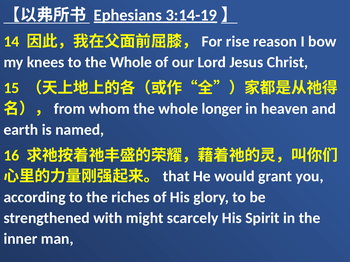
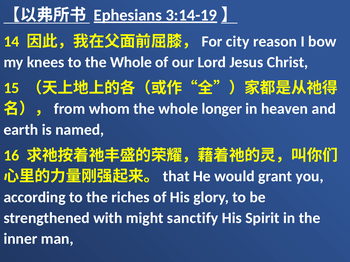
rise: rise -> city (238, 41)
scarcely: scarcely -> sanctify (193, 218)
